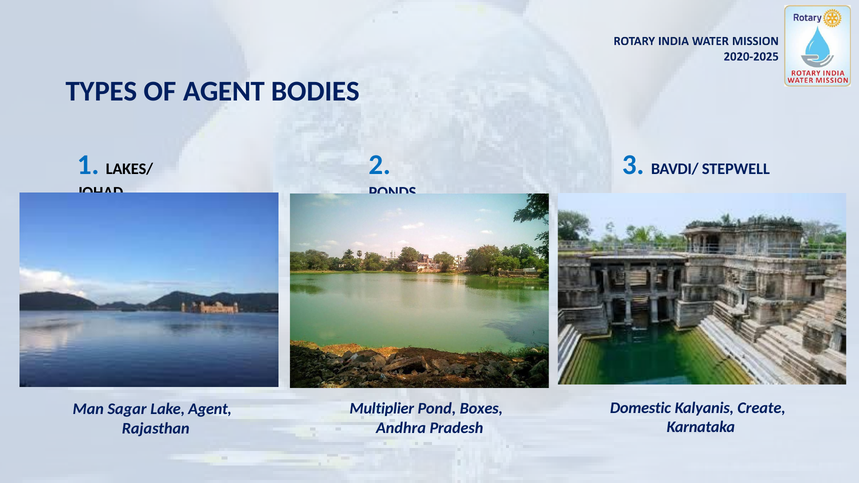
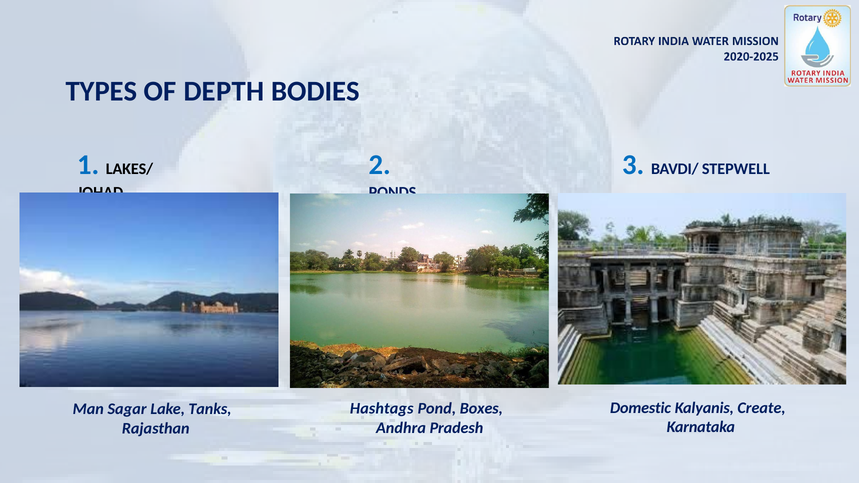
OF AGENT: AGENT -> DEPTH (224, 91)
Multiplier: Multiplier -> Hashtags (382, 409)
Lake Agent: Agent -> Tanks (210, 409)
